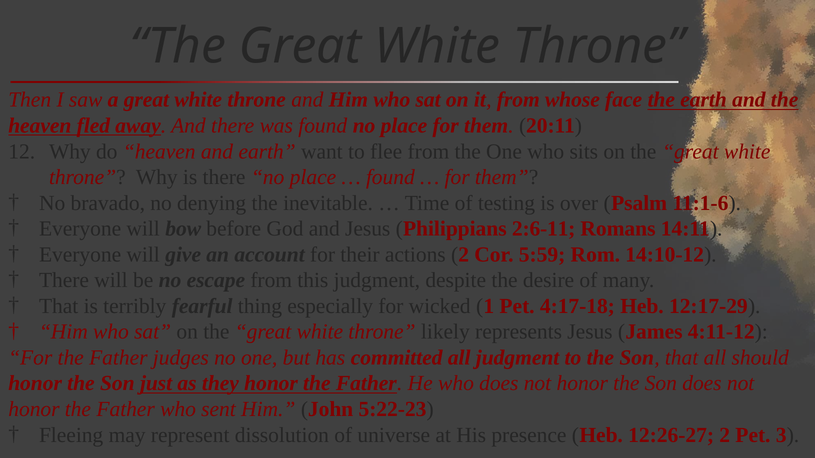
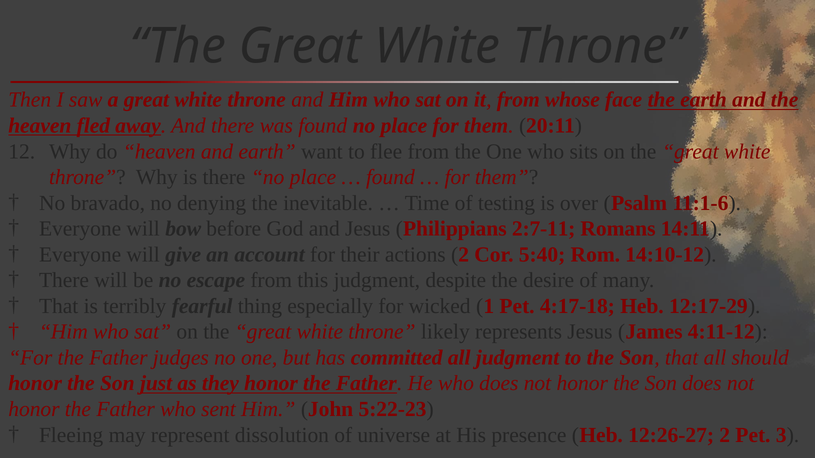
2:6-11: 2:6-11 -> 2:7-11 (544, 229)
5:59: 5:59 -> 5:40 (542, 255)
